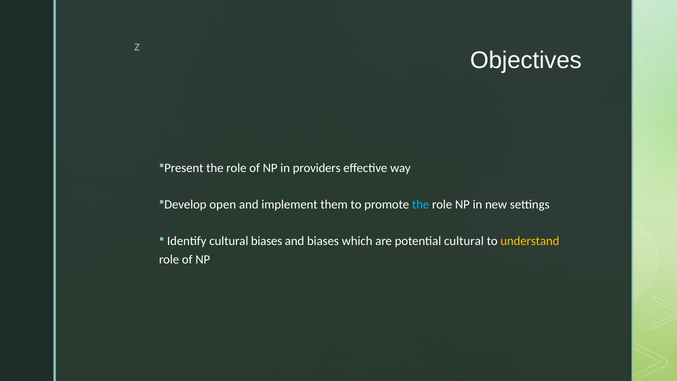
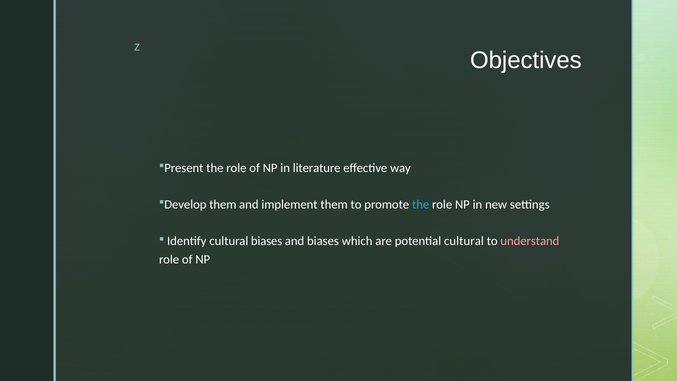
providers: providers -> literature (317, 168)
open: open -> them (223, 205)
understand colour: yellow -> pink (530, 241)
